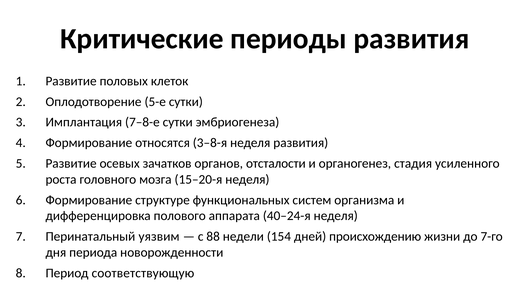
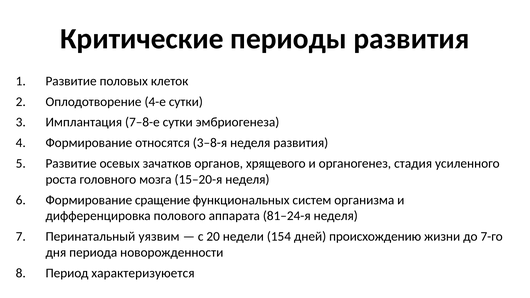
5-е: 5-е -> 4-е (155, 102)
отсталости: отсталости -> хрящевого (276, 164)
структуре: структуре -> сращение (163, 200)
40–24-я: 40–24-я -> 81–24-я (287, 216)
88: 88 -> 20 (213, 237)
соответствующую: соответствующую -> характеризуюется (143, 273)
